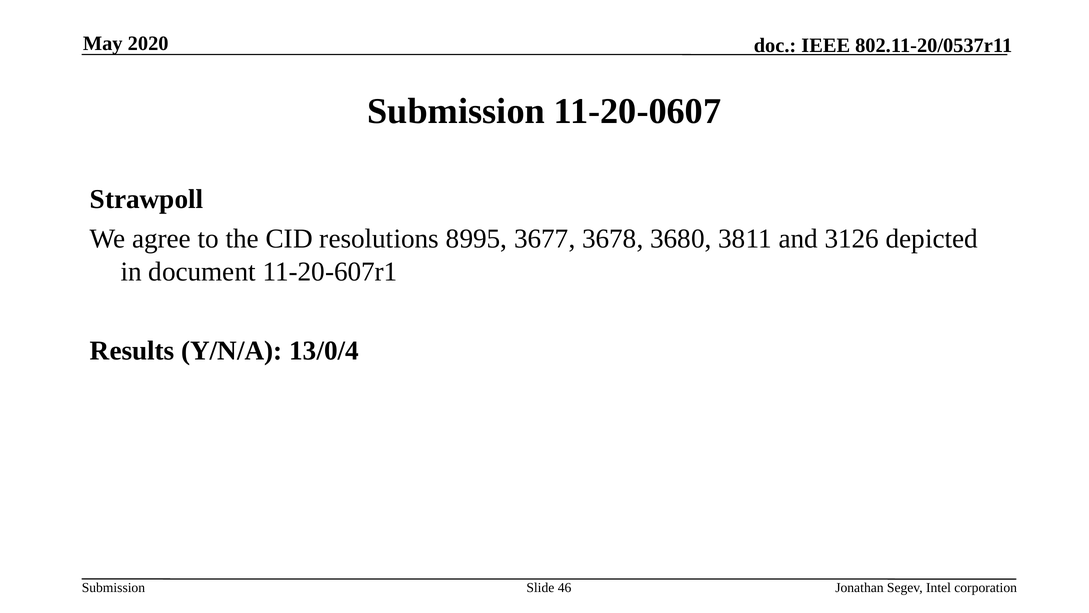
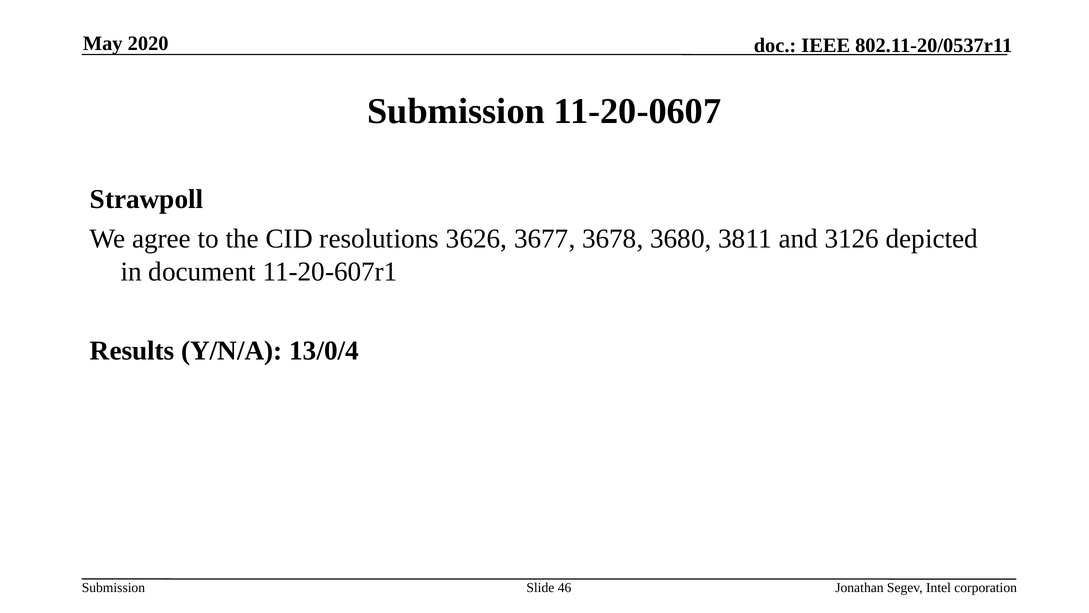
8995: 8995 -> 3626 (477, 239)
